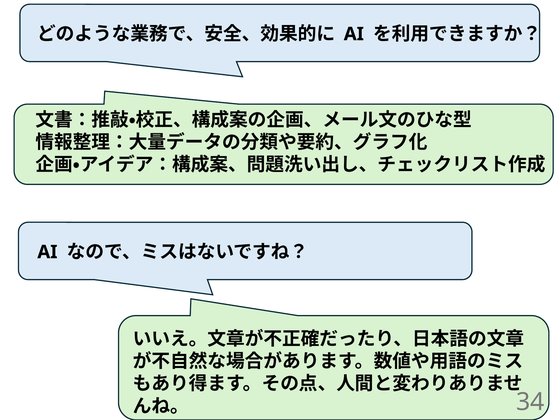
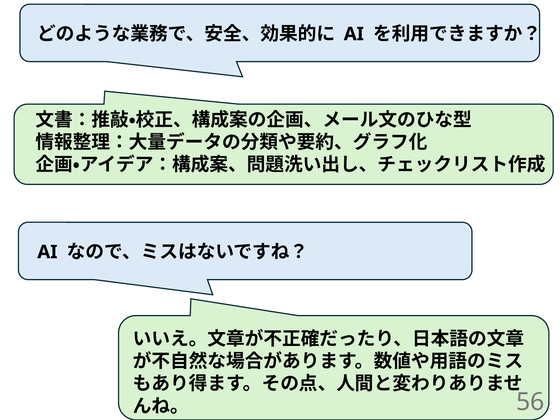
34: 34 -> 56 (530, 402)
